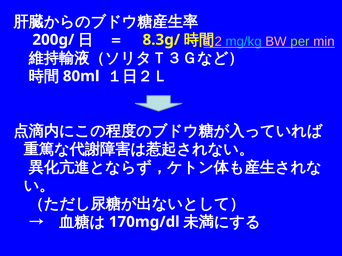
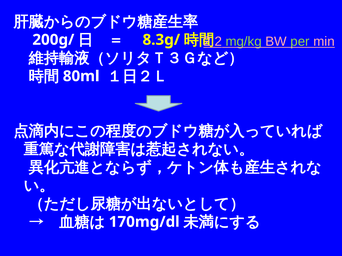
mg/kg colour: light blue -> light green (244, 42)
